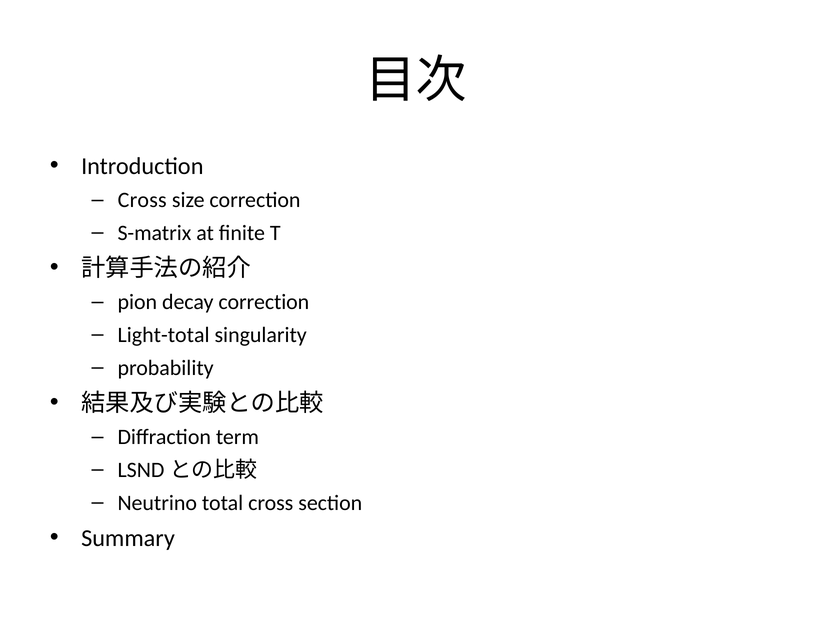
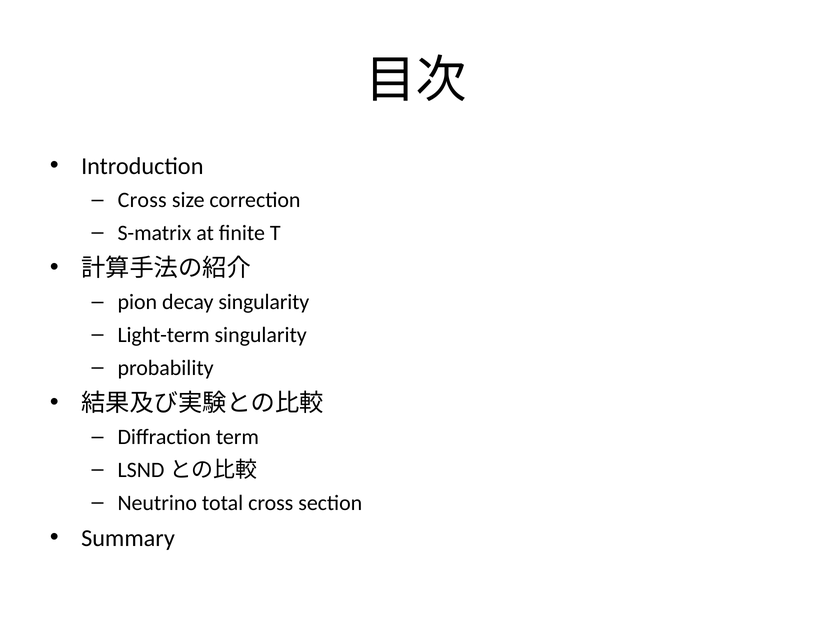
decay correction: correction -> singularity (264, 302)
Light-total: Light-total -> Light-term (164, 335)
